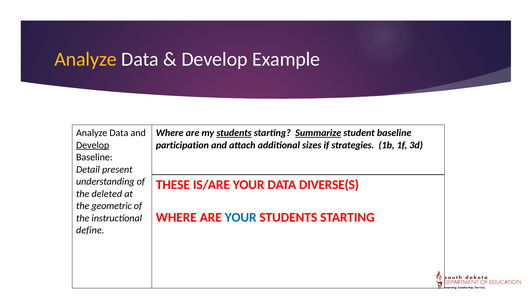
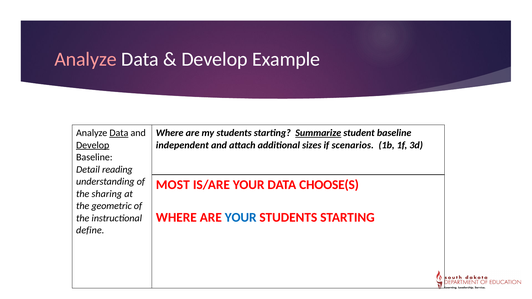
Analyze colour: yellow -> pink (86, 59)
Data underline: none -> present (119, 133)
students underline: present -> none (234, 133)
participation: participation -> independent (182, 145)
strategies: strategies -> scenarios (353, 145)
present: present -> reading (117, 170)
THESE: THESE -> MOST (173, 185)
DIVERSE(S: DIVERSE(S -> CHOOSE(S (329, 185)
deleted: deleted -> sharing (107, 194)
